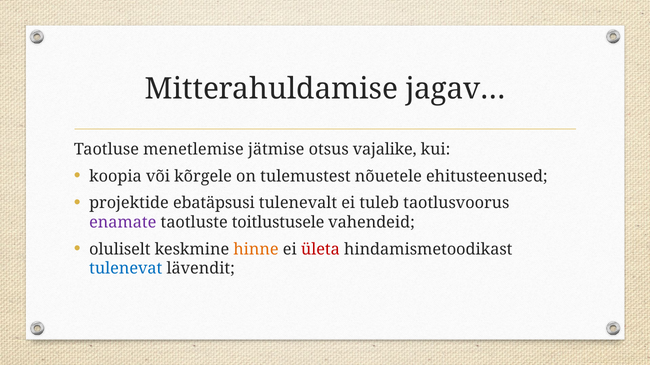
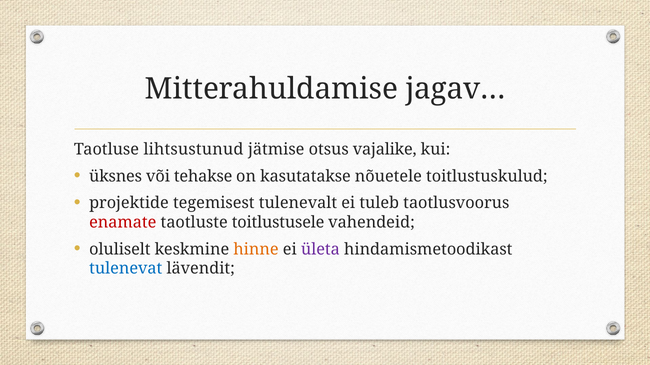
menetlemise: menetlemise -> lihtsustunud (193, 150)
koopia: koopia -> üksnes (116, 176)
kõrgele: kõrgele -> tehakse (203, 176)
tulemustest: tulemustest -> kasutatakse (306, 176)
ehitusteenused: ehitusteenused -> toitlustuskulud (487, 176)
ebatäpsusi: ebatäpsusi -> tegemisest (214, 203)
enamate colour: purple -> red (123, 223)
ületa colour: red -> purple (320, 250)
